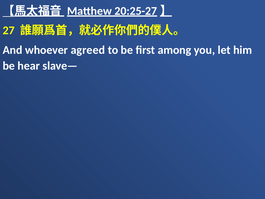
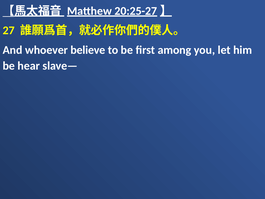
agreed: agreed -> believe (88, 50)
